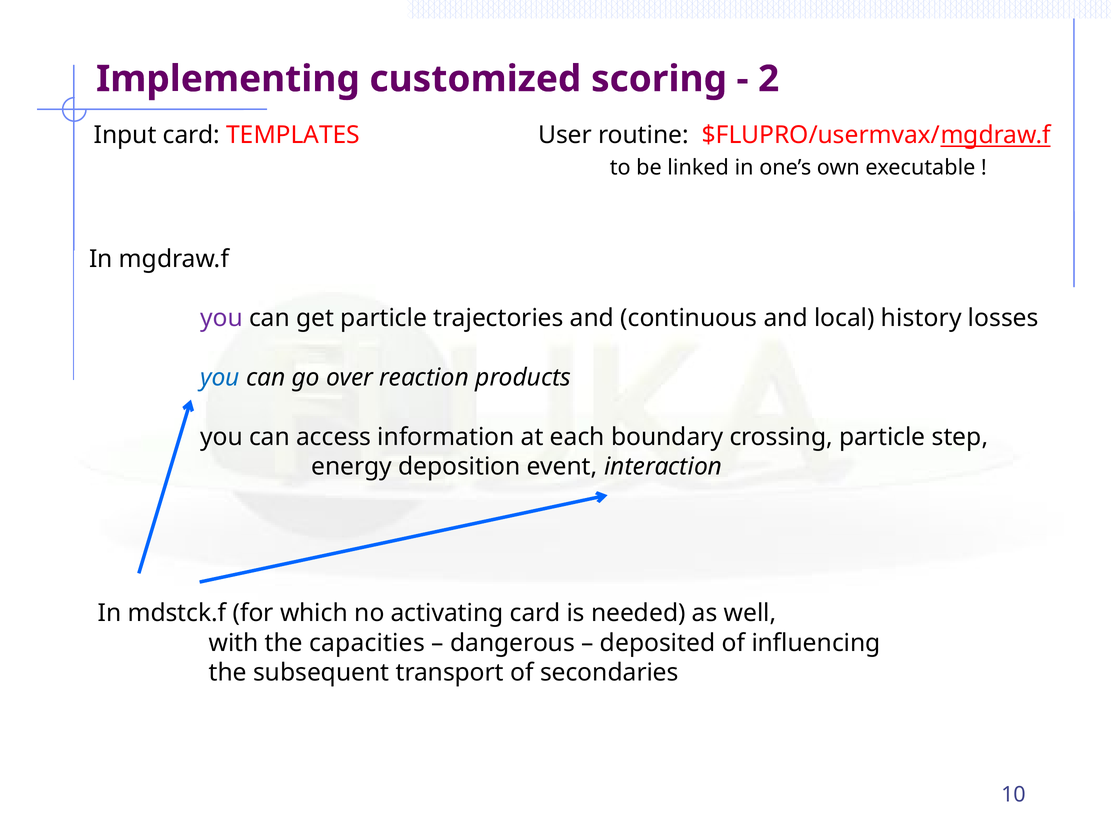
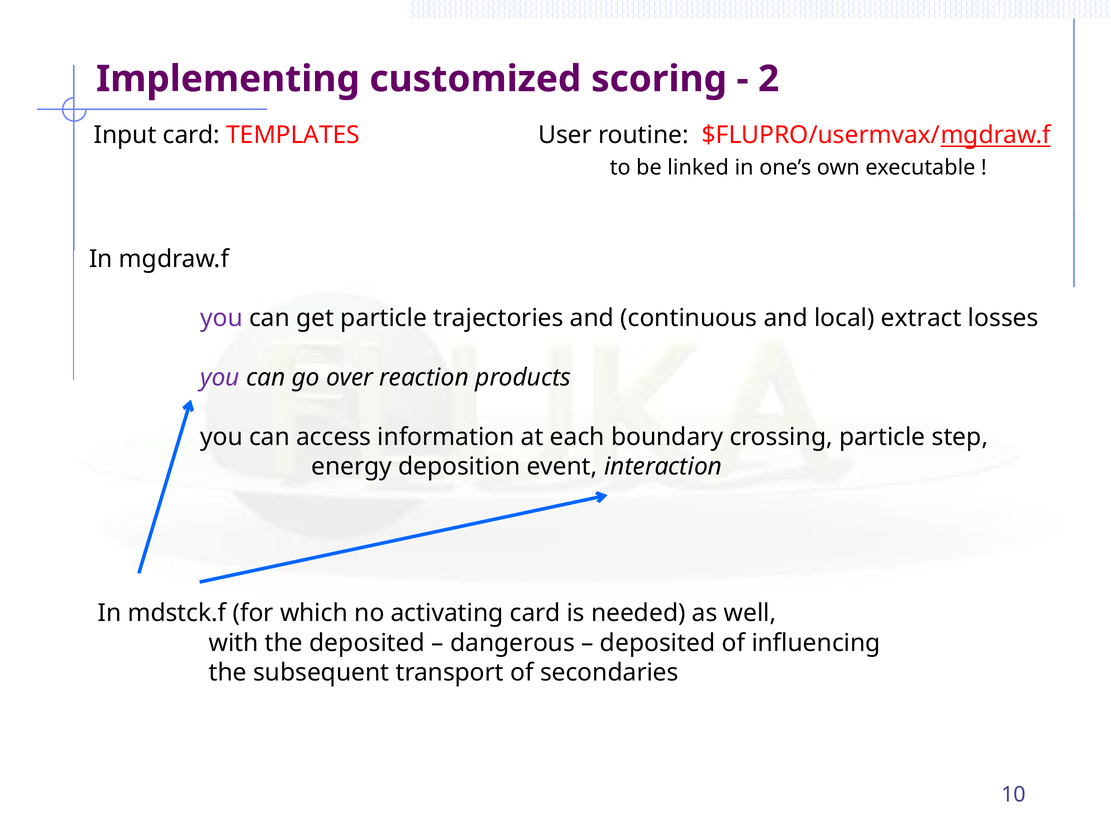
history: history -> extract (921, 318)
you colour: blue -> purple (220, 377)
the capacities: capacities -> deposited (367, 642)
